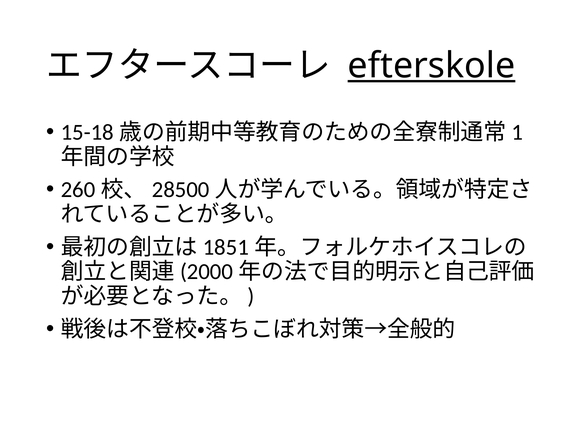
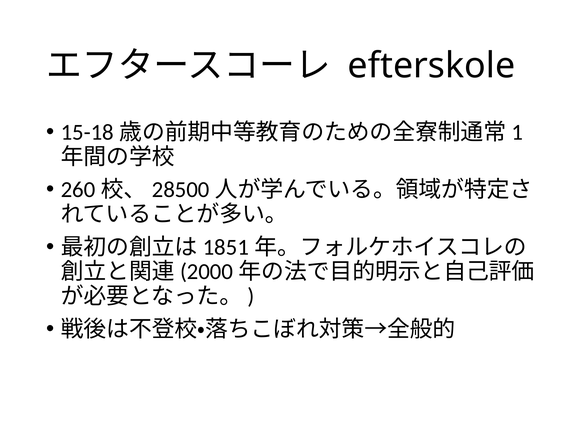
efterskole underline: present -> none (431, 66)
